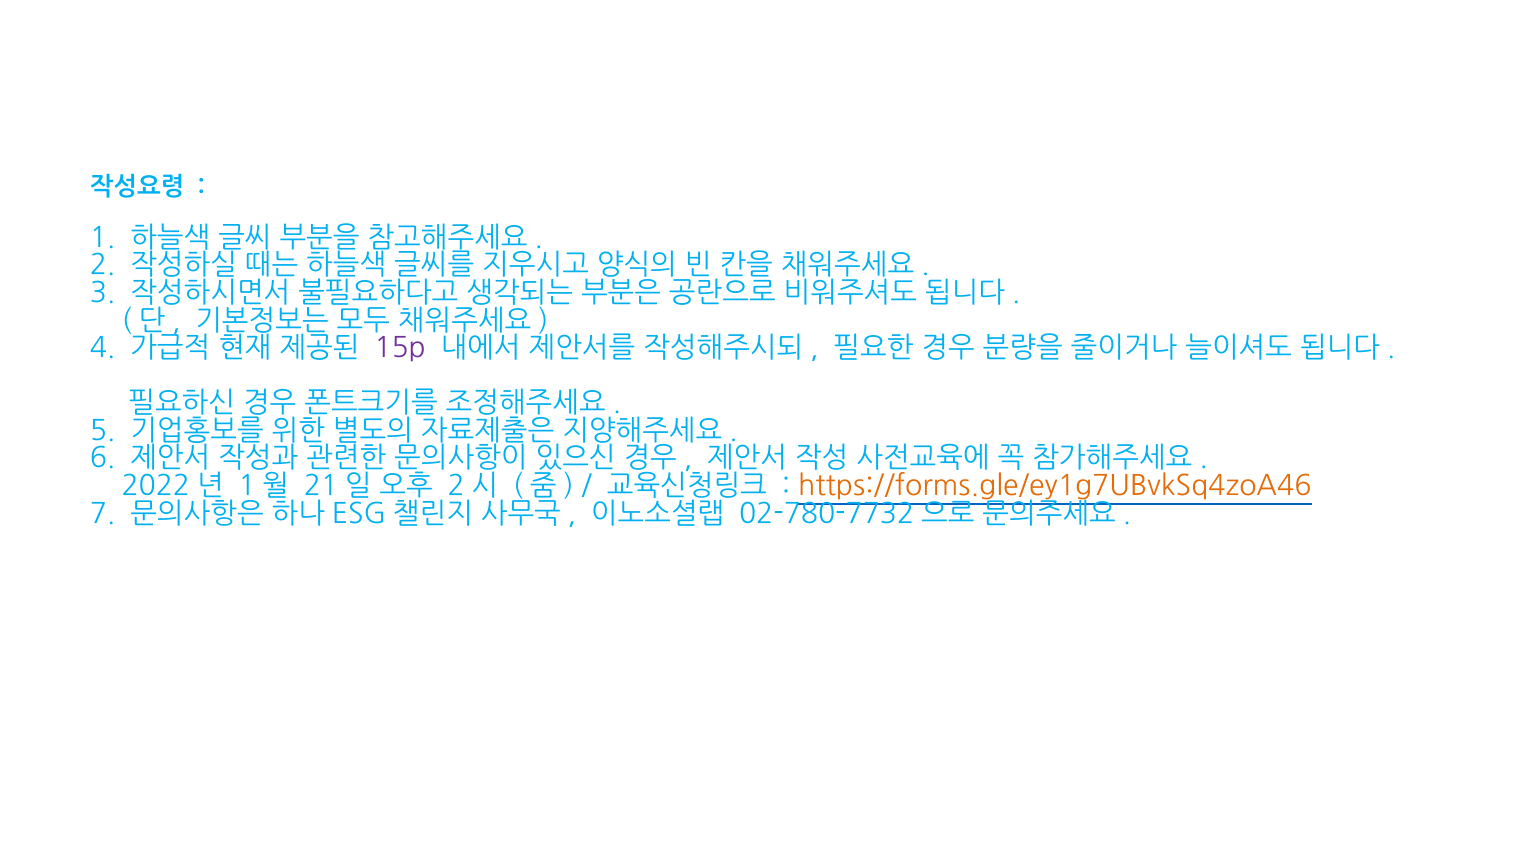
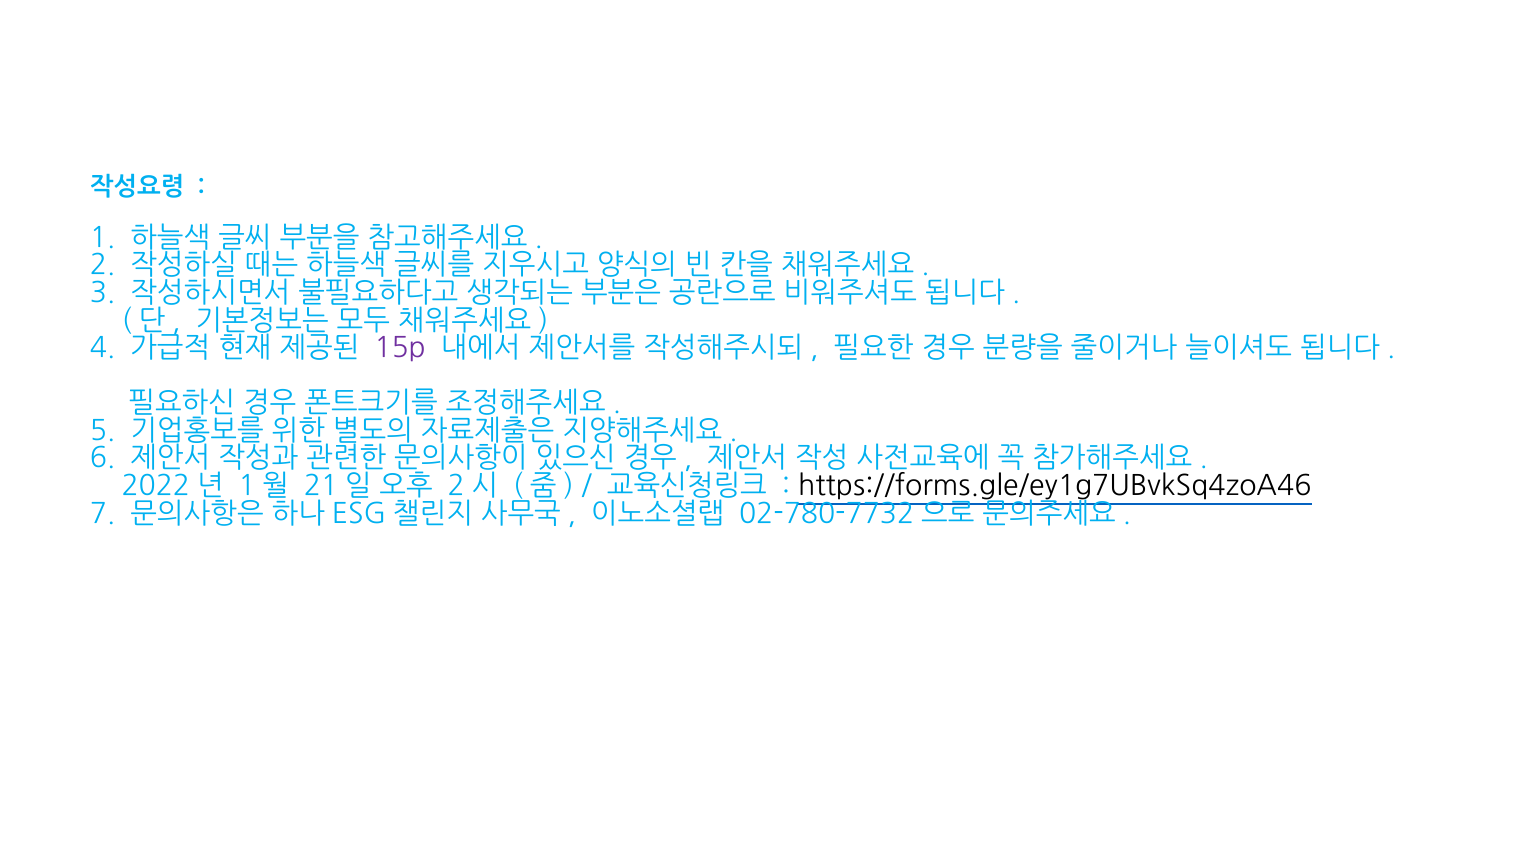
https://forms.gle/ey1g7UBvkSq4zoA46 colour: orange -> black (1055, 486)
